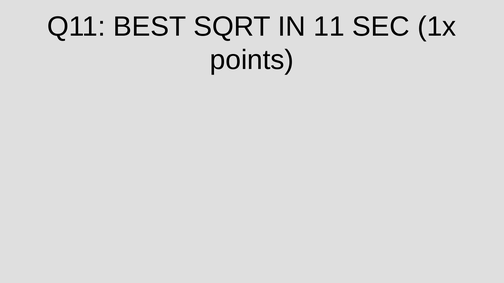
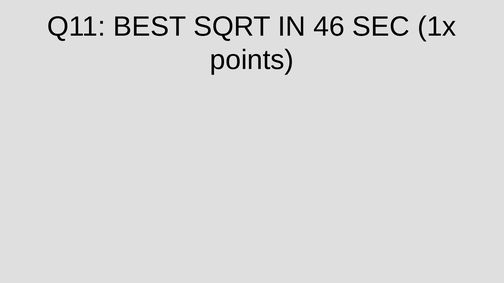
11: 11 -> 46 (329, 27)
